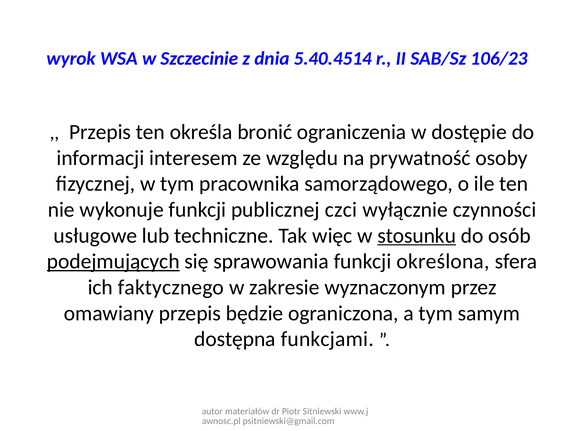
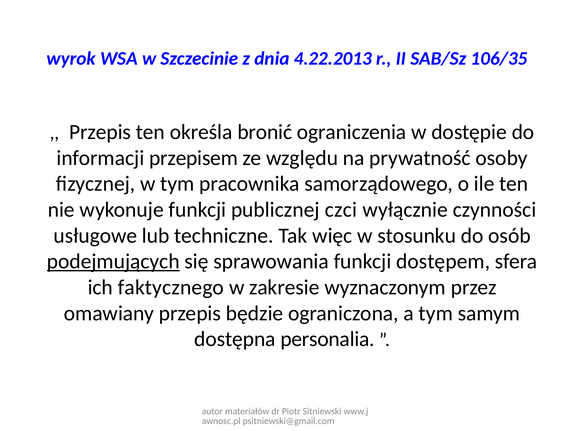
5.40.4514: 5.40.4514 -> 4.22.2013 (333, 59)
106/23: 106/23 -> 106/35 (499, 59)
interesem: interesem -> przepisem (193, 158)
stosunku underline: present -> none (417, 235)
określona: określona -> dostępem (443, 261)
funkcjami: funkcjami -> personalia (328, 339)
